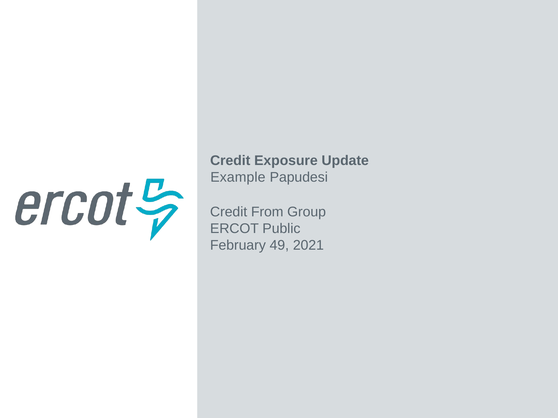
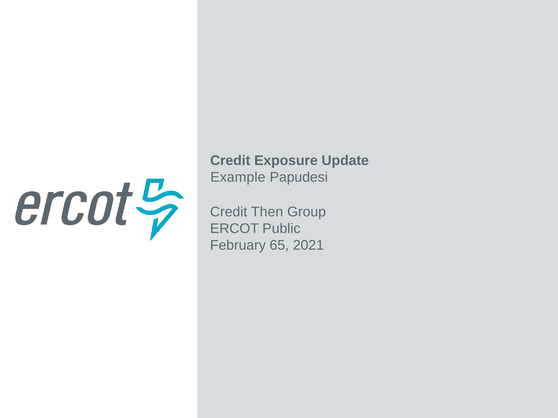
From: From -> Then (267, 212)
49: 49 -> 65 (279, 246)
